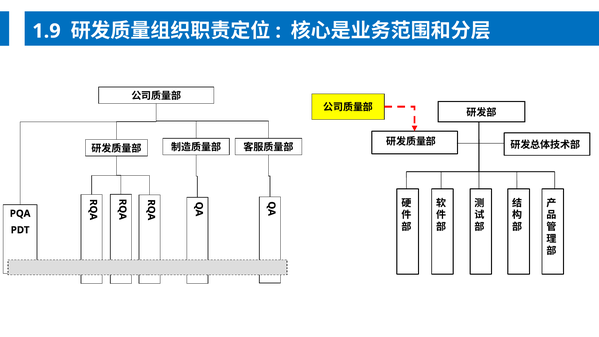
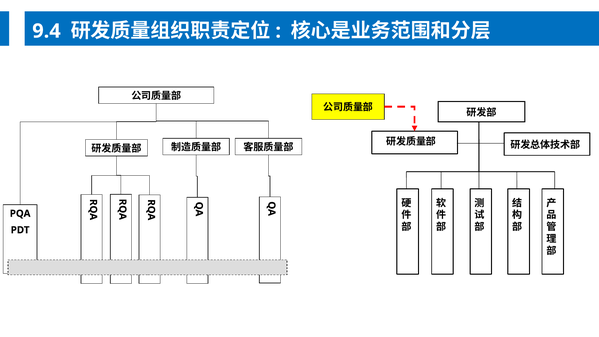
1.9: 1.9 -> 9.4 (46, 31)
